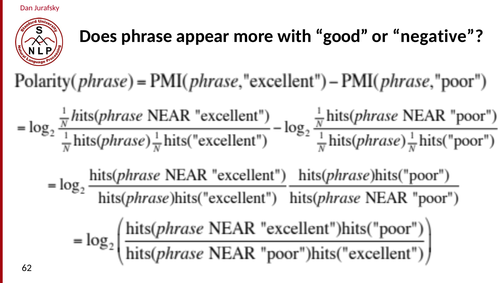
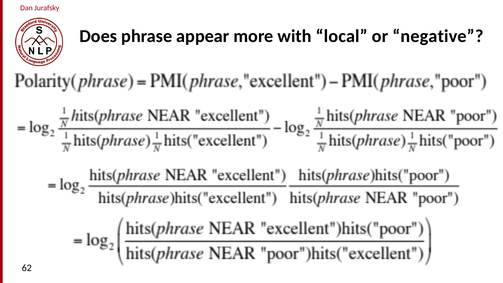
good: good -> local (342, 36)
